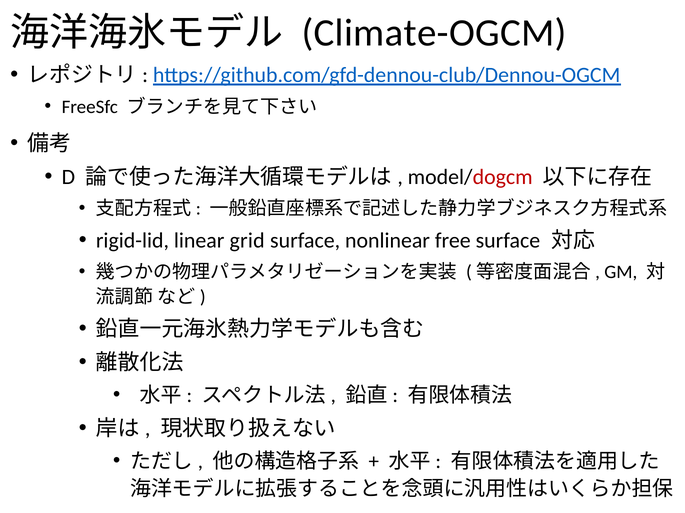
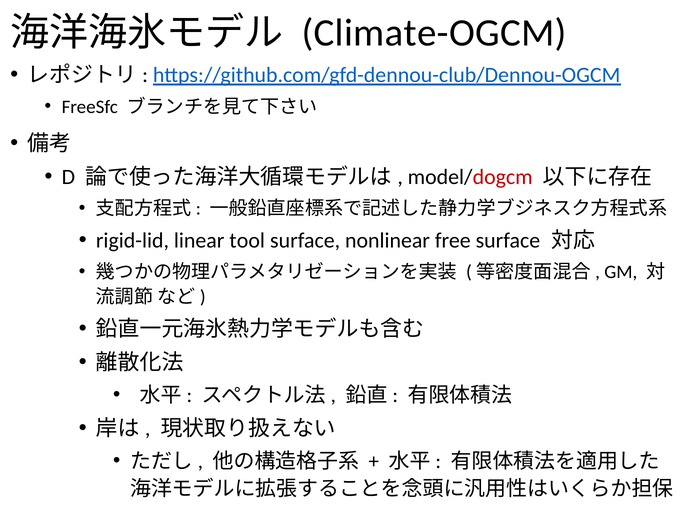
grid: grid -> tool (247, 241)
